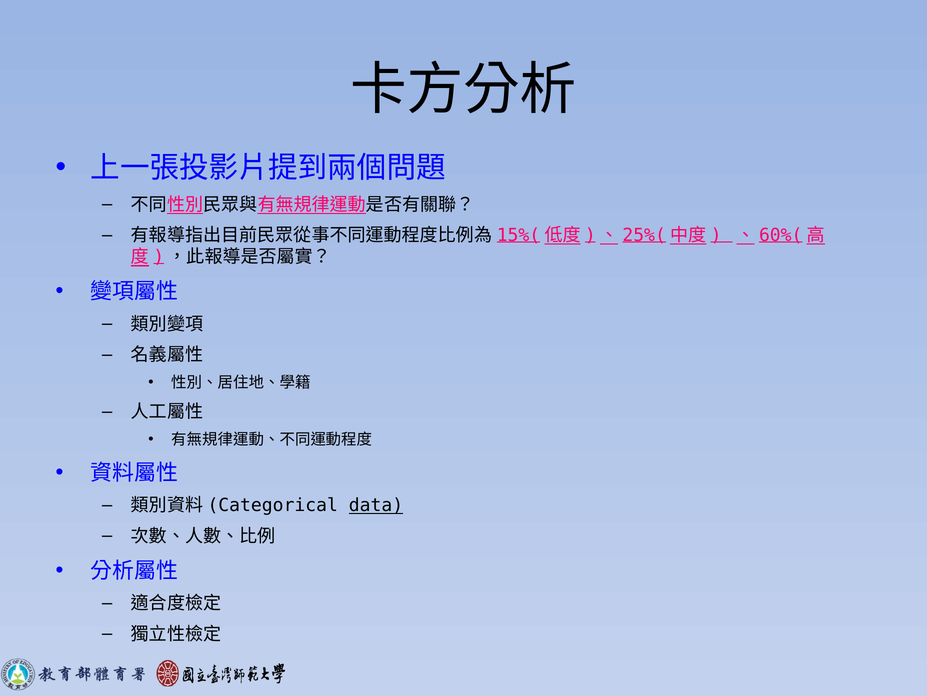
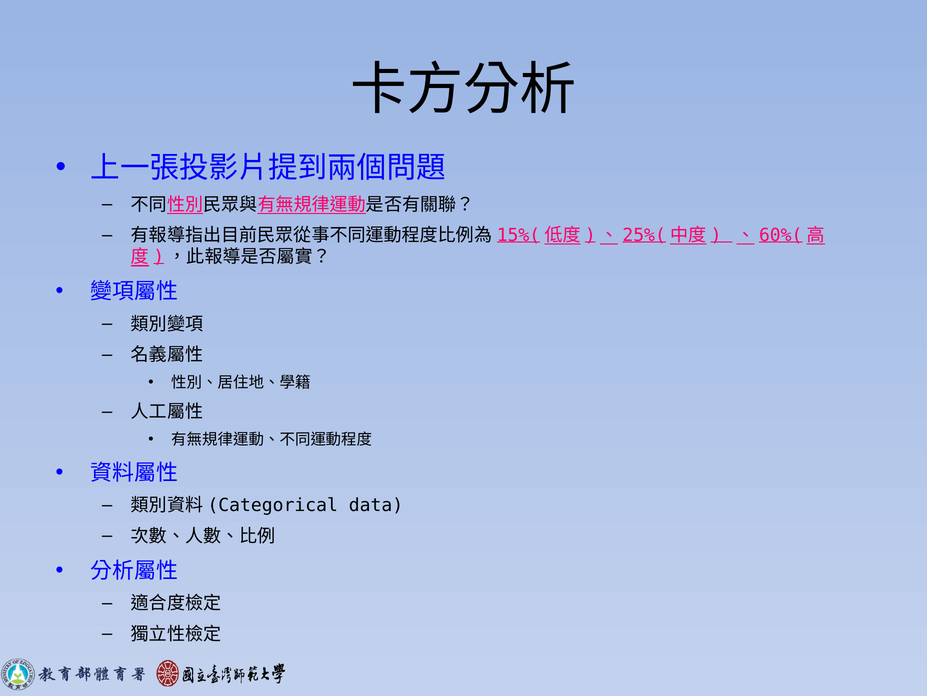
data underline: present -> none (376, 505)
